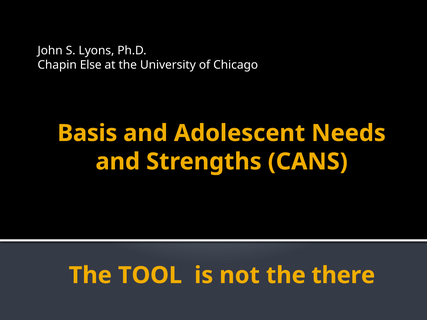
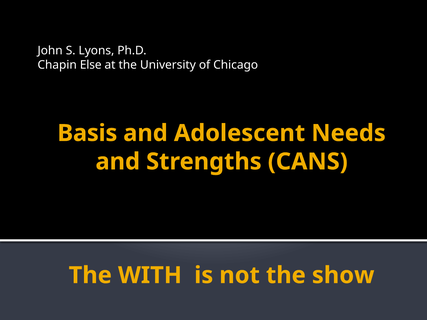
TOOL: TOOL -> WITH (150, 276)
there: there -> show (343, 276)
